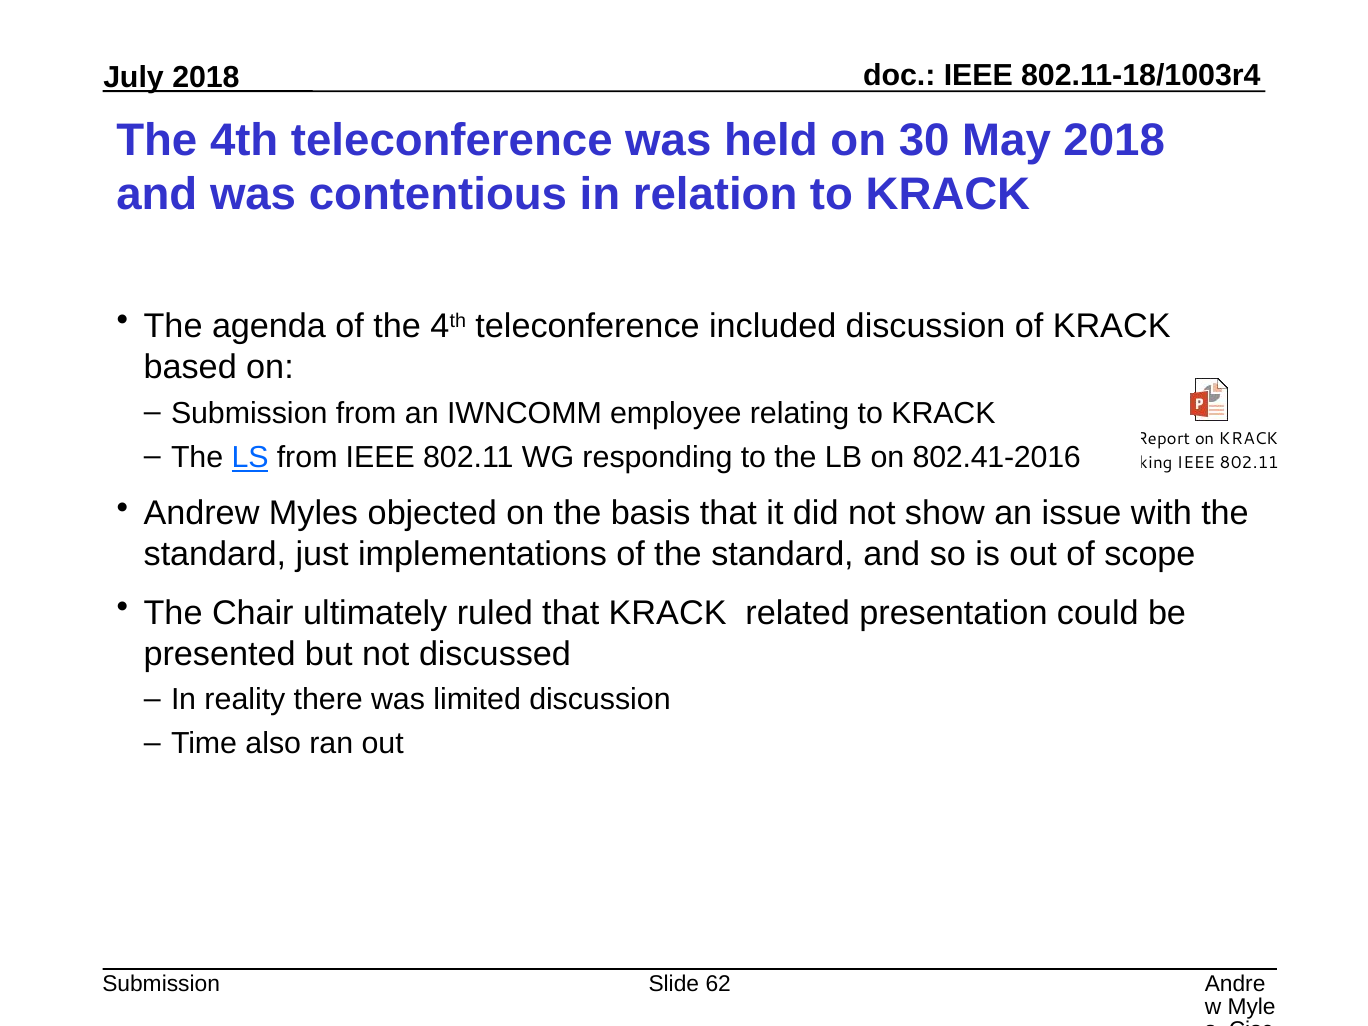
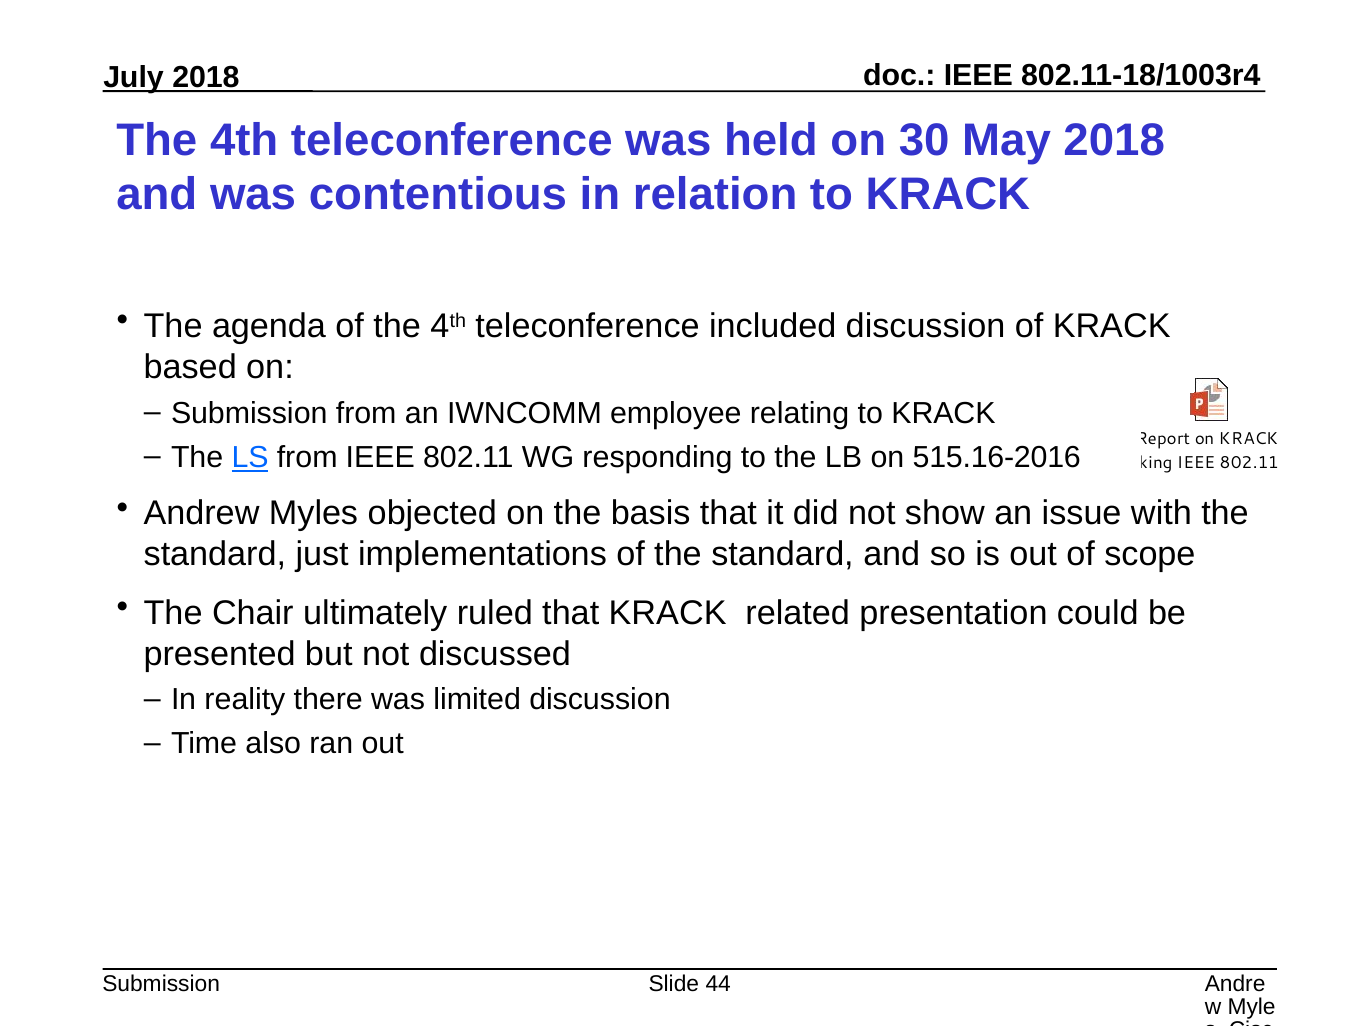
802.41-2016: 802.41-2016 -> 515.16-2016 (997, 457)
62: 62 -> 44 (718, 984)
